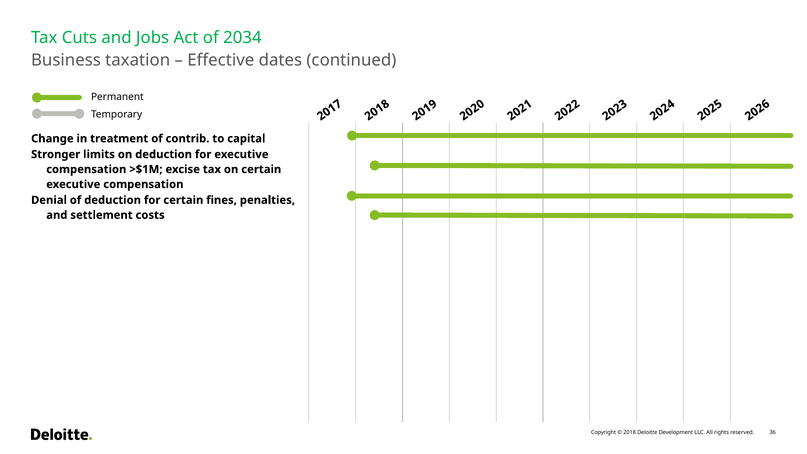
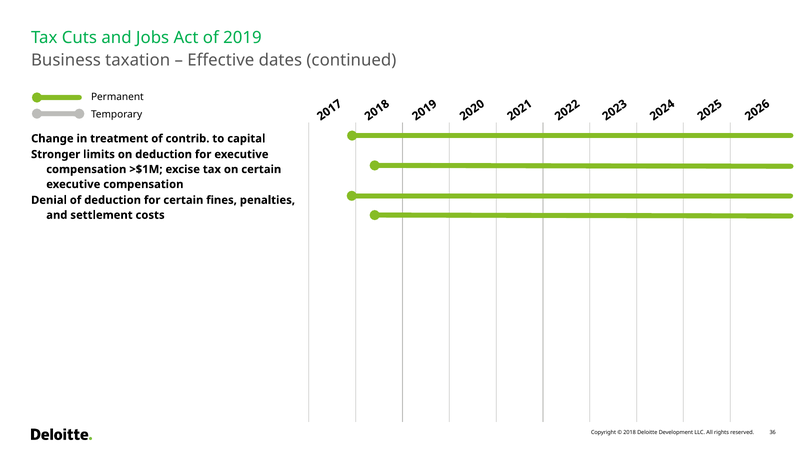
2034: 2034 -> 2019 (242, 38)
